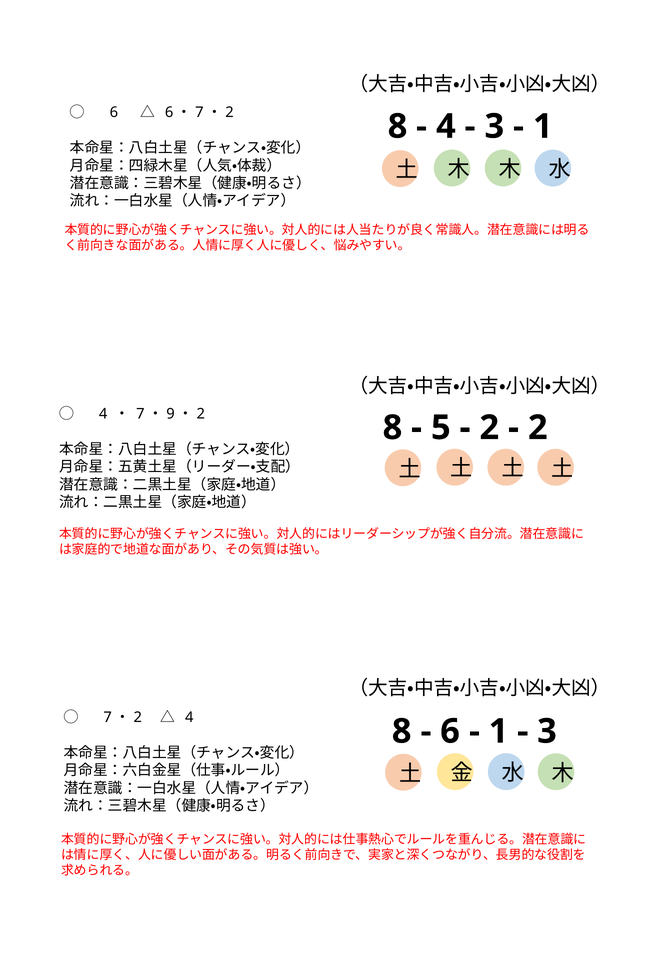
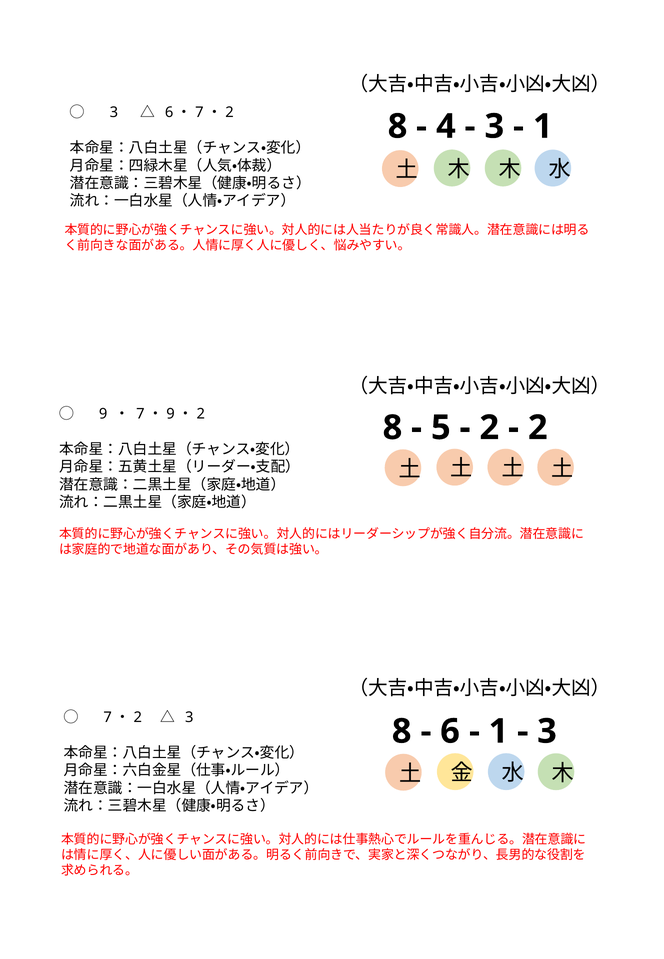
6: 6 -> 3 (114, 113)
4: 4 -> 9 (103, 414)
4: 4 -> 3 (189, 718)
